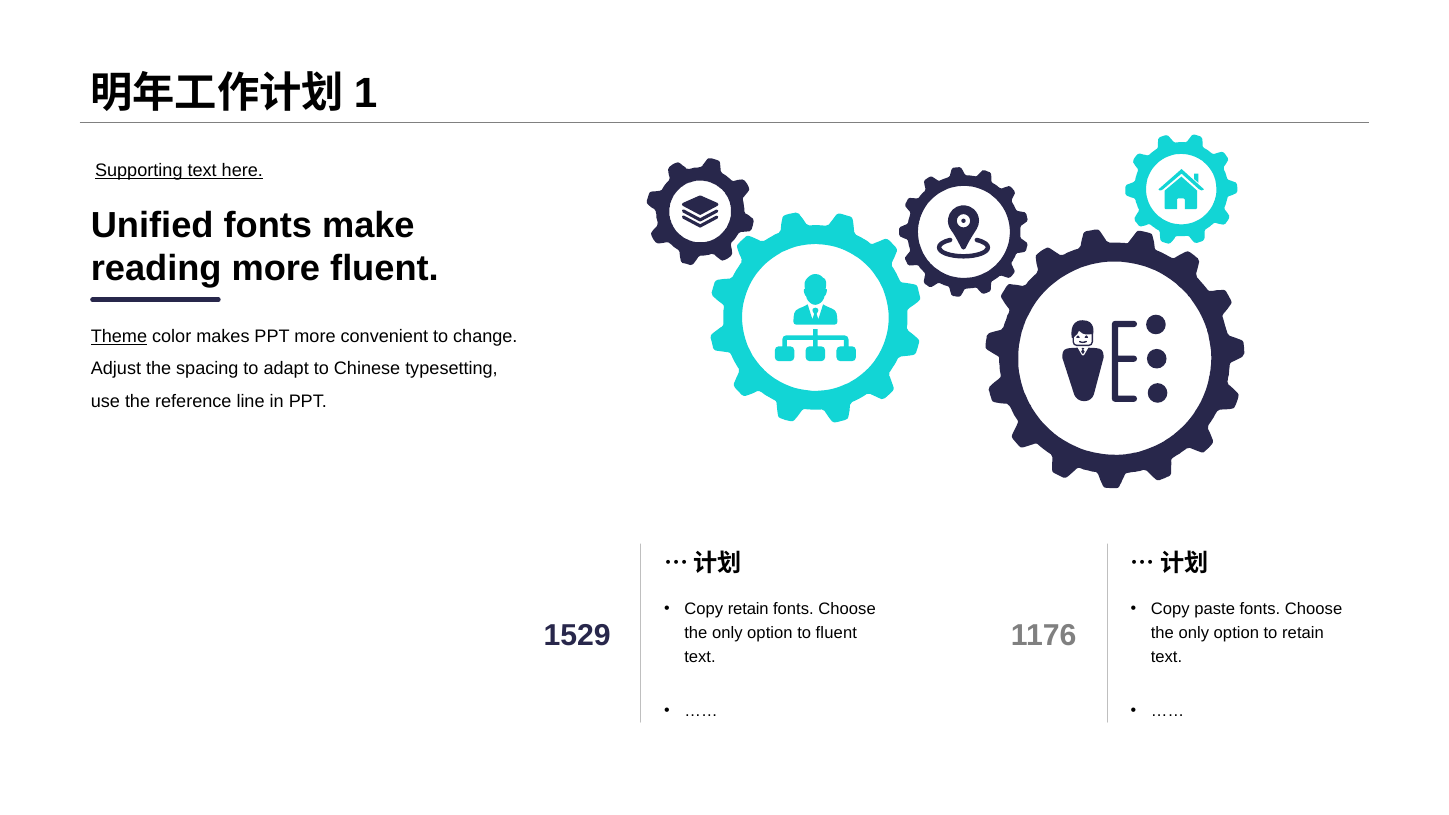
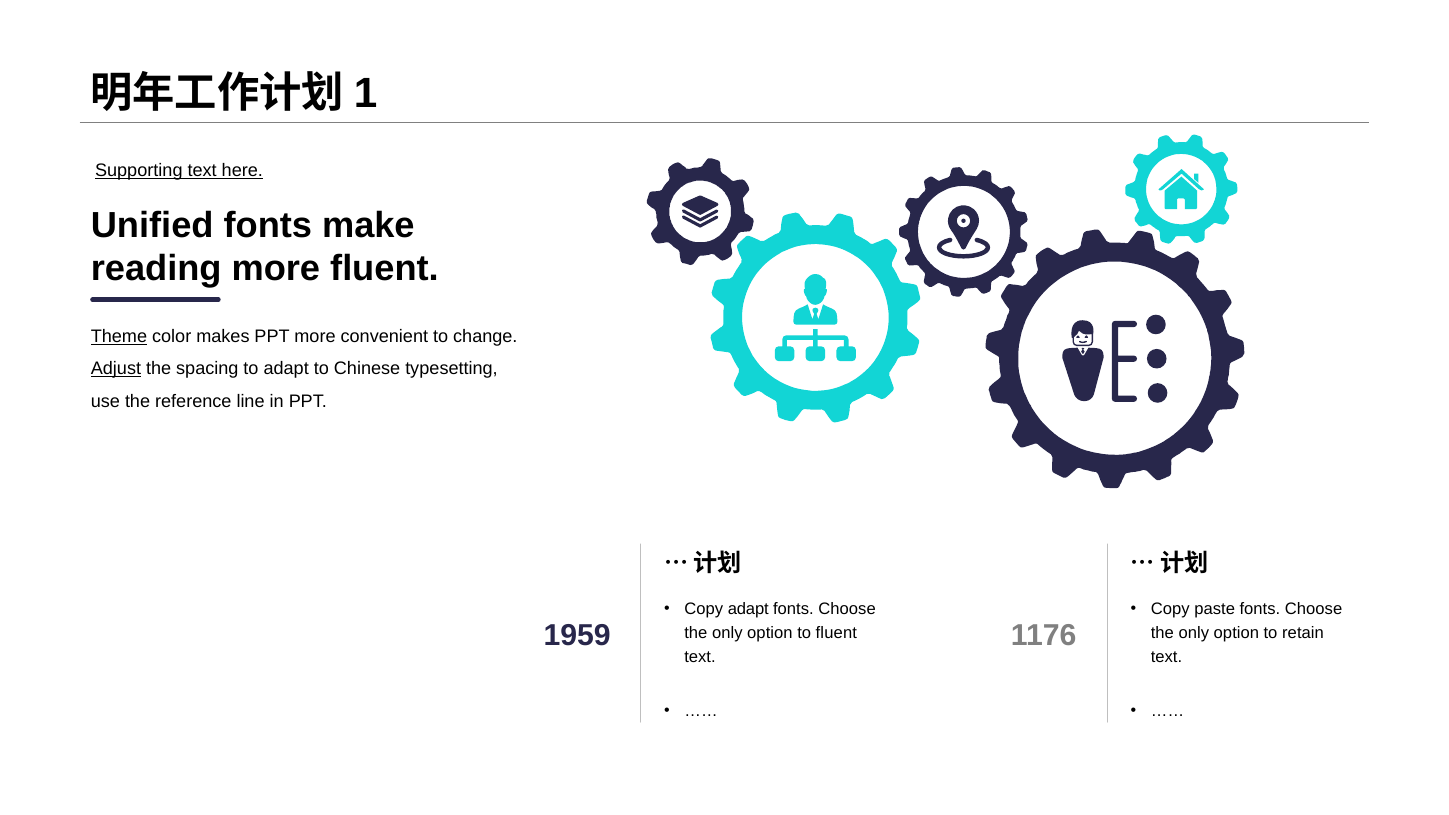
Adjust underline: none -> present (116, 369)
Copy retain: retain -> adapt (748, 609)
1529: 1529 -> 1959 (577, 635)
